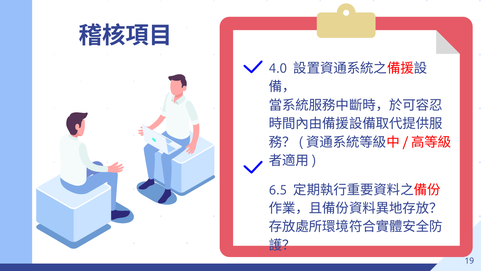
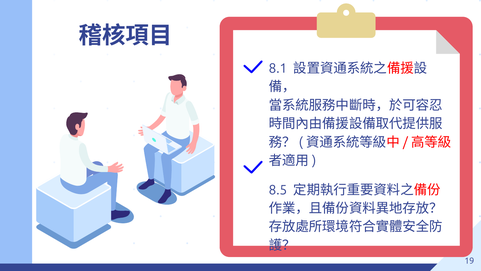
4.0: 4.0 -> 8.1 (278, 68)
6.5: 6.5 -> 8.5 (278, 190)
